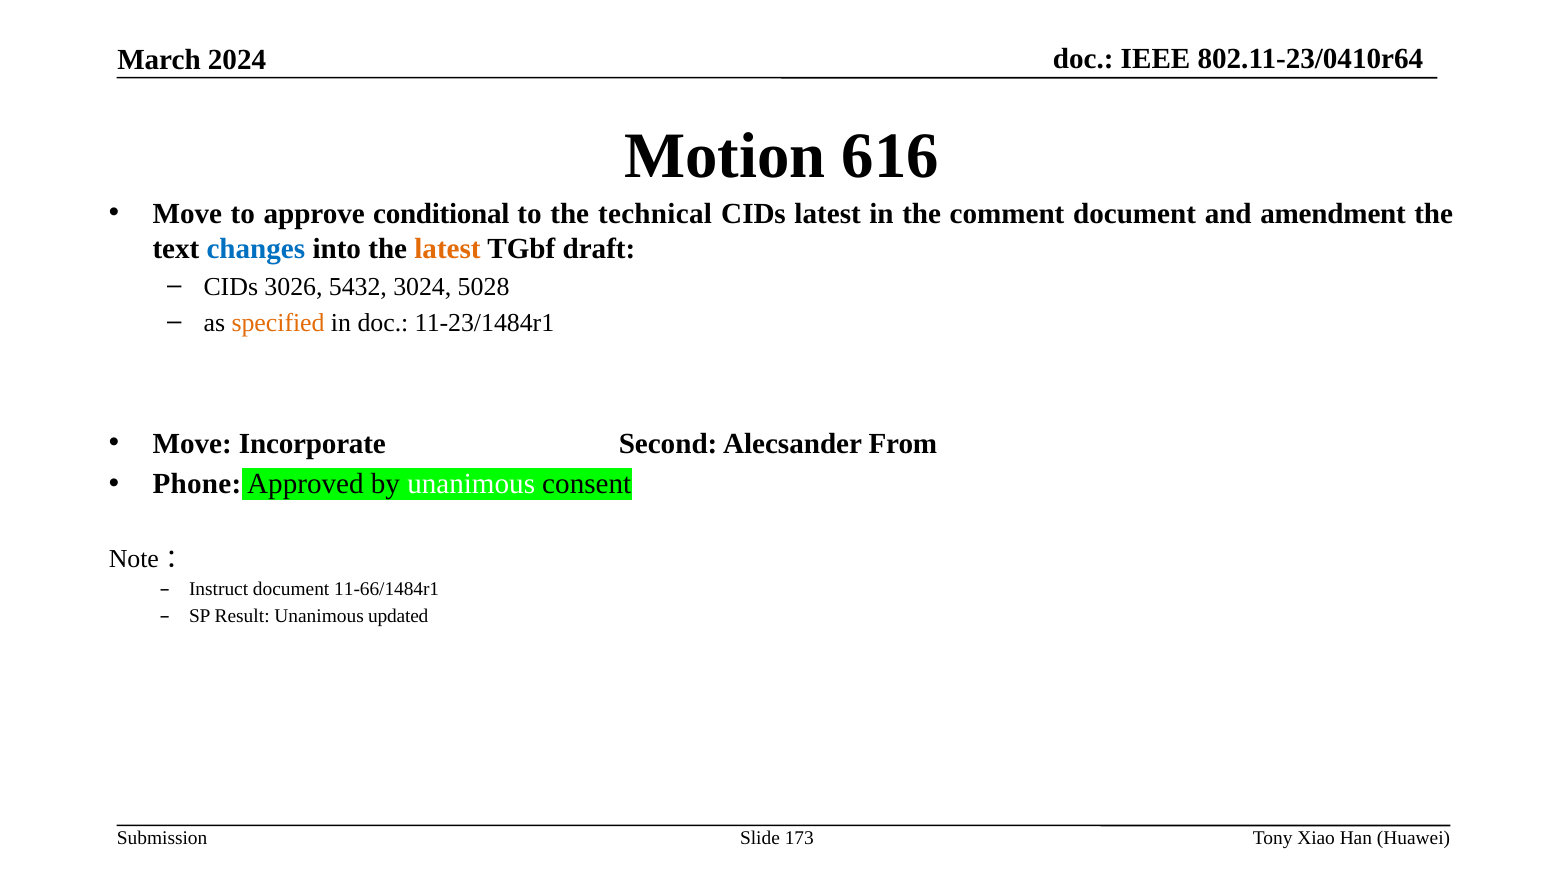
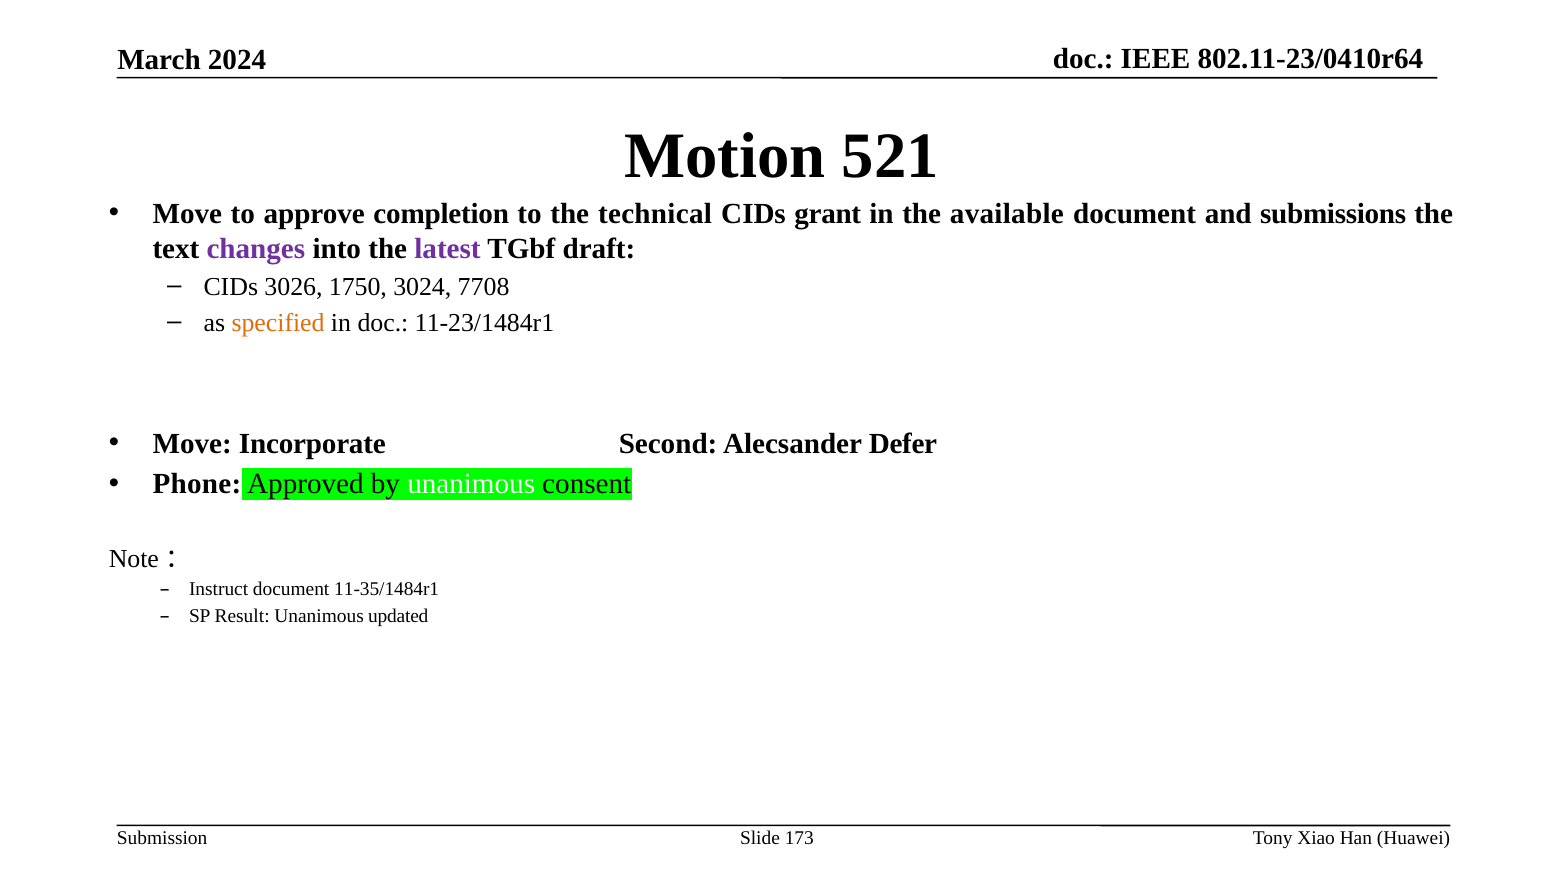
616: 616 -> 521 (890, 156)
conditional: conditional -> completion (441, 214)
CIDs latest: latest -> grant (828, 214)
comment: comment -> available (1007, 214)
amendment: amendment -> submissions (1333, 214)
changes colour: blue -> purple (256, 249)
latest colour: orange -> purple (448, 249)
5432: 5432 -> 1750 (358, 287)
5028: 5028 -> 7708 (484, 287)
From: From -> Defer (903, 444)
11-66/1484r1: 11-66/1484r1 -> 11-35/1484r1 (387, 589)
